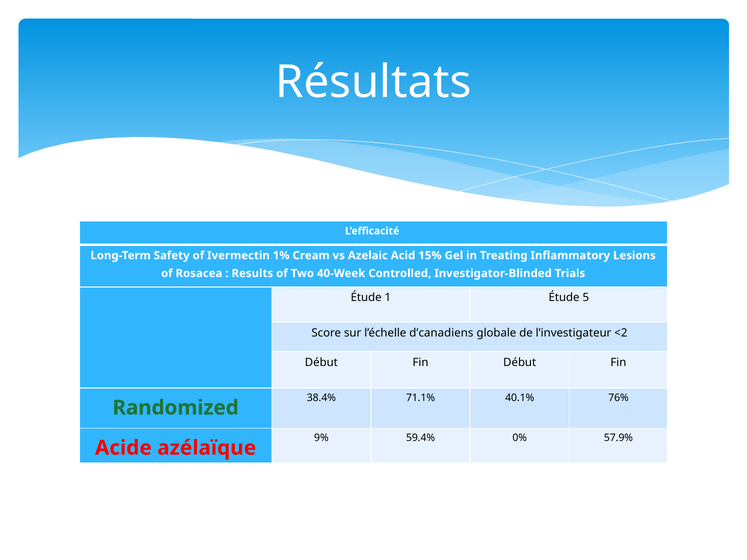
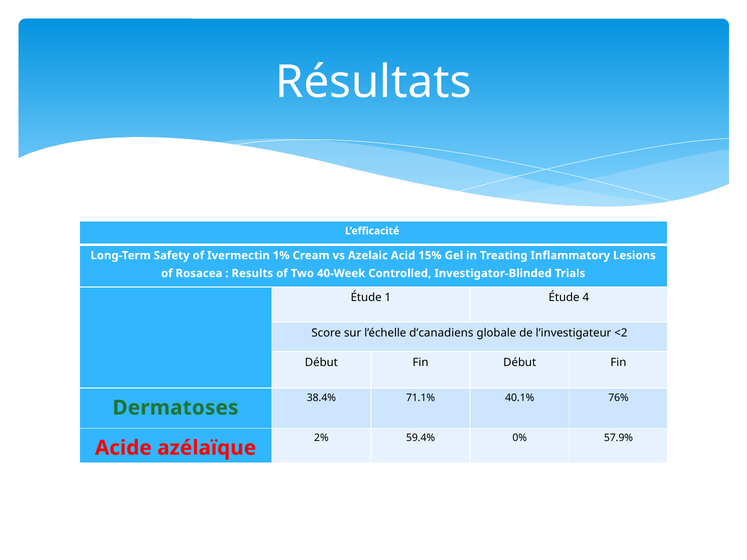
5: 5 -> 4 (586, 298)
Randomized: Randomized -> Dermatoses (175, 408)
9%: 9% -> 2% (321, 438)
